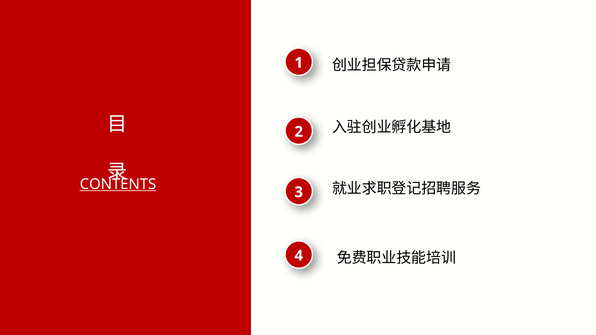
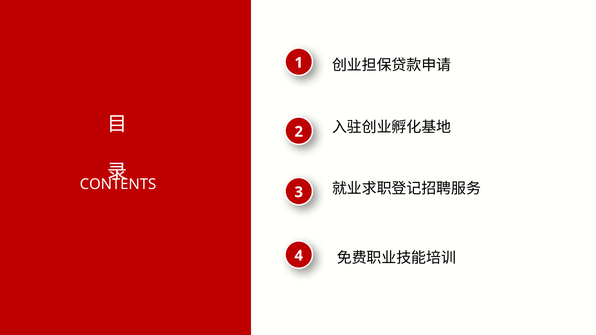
CONTENTS underline: present -> none (118, 184)
